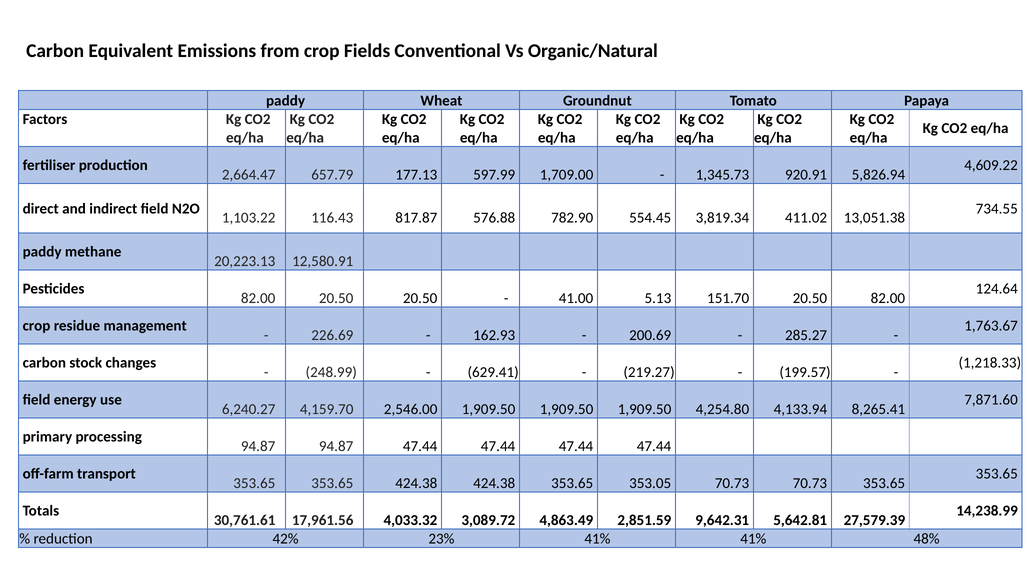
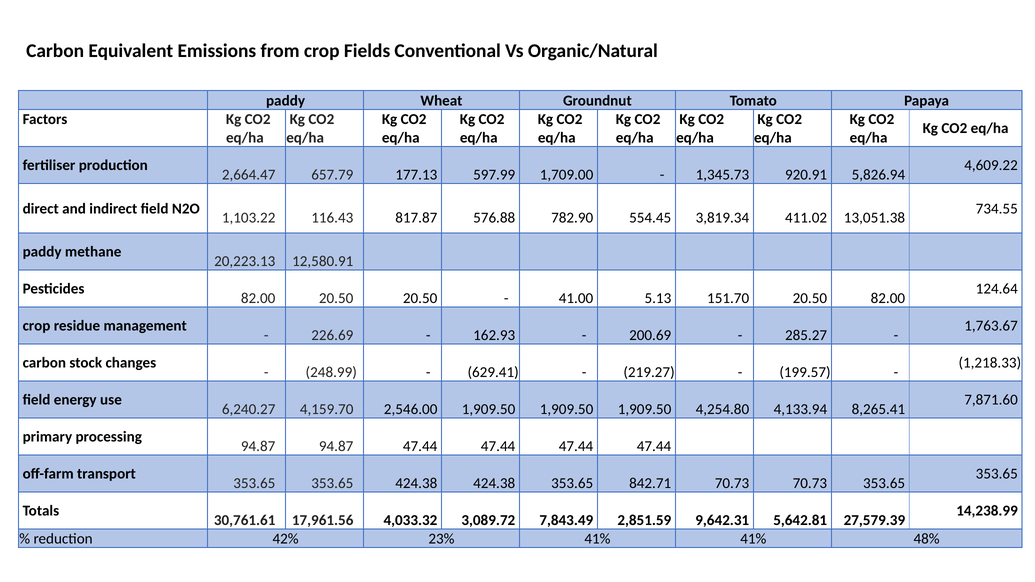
353.05: 353.05 -> 842.71 (650, 483)
4,863.49: 4,863.49 -> 7,843.49 (566, 520)
